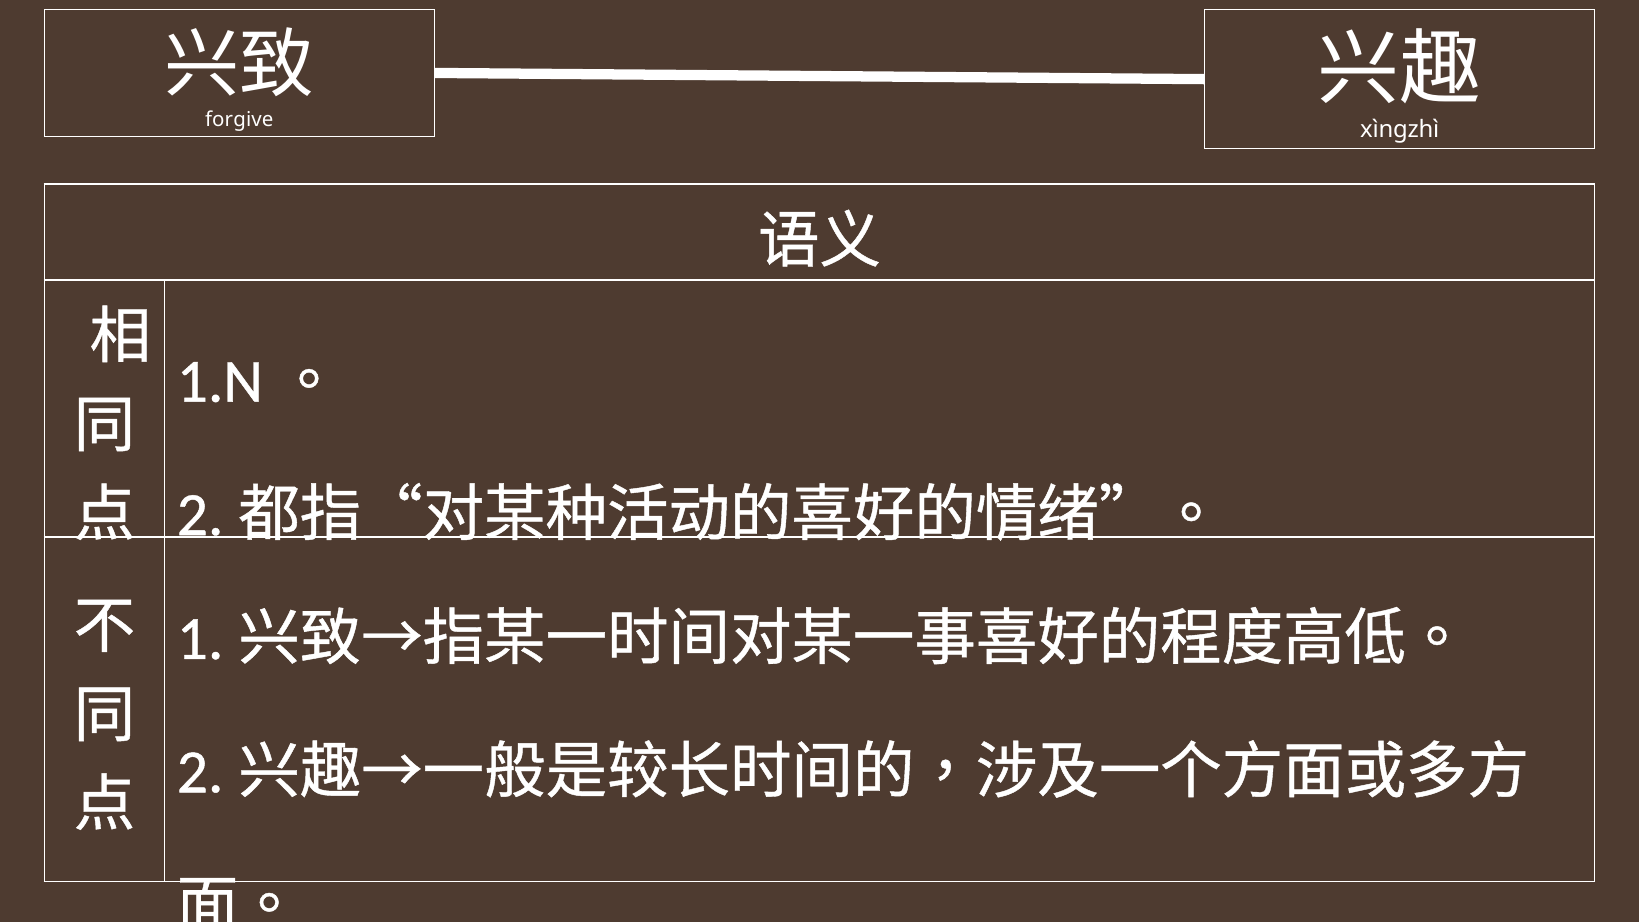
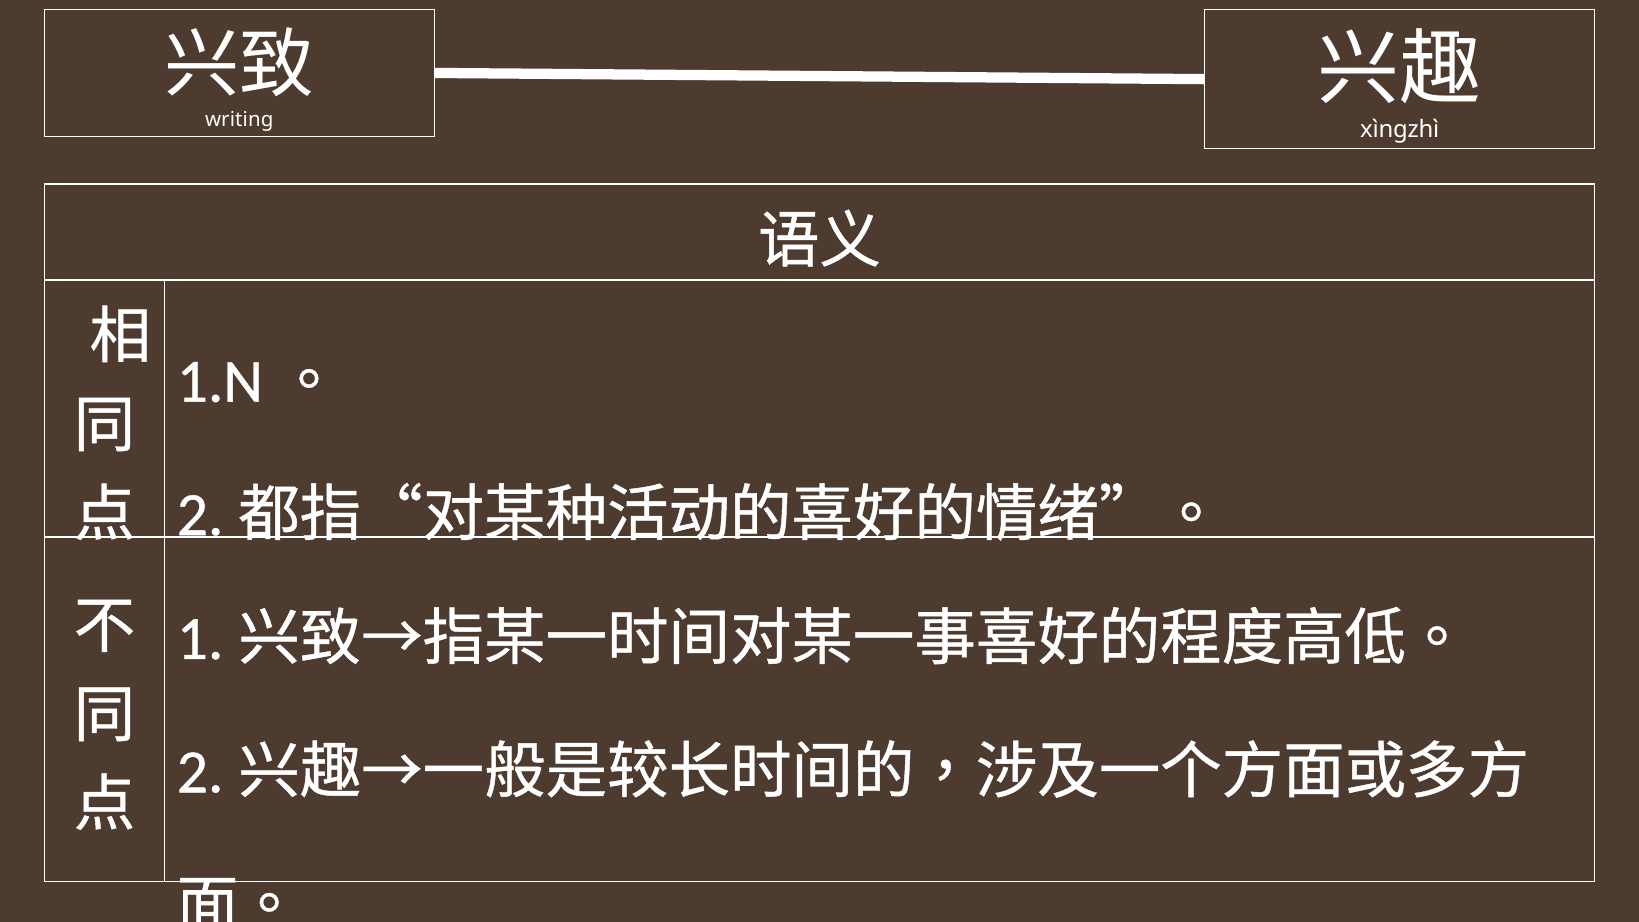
forgive: forgive -> writing (239, 119)
